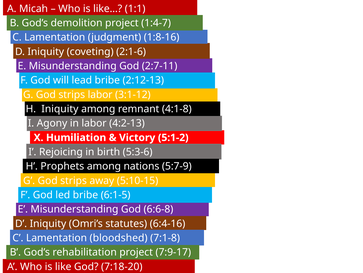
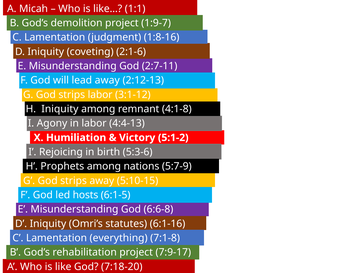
1:4-7: 1:4-7 -> 1:9-7 (156, 23)
lead bribe: bribe -> away (107, 80)
4:2-13: 4:2-13 -> 4:4-13 (127, 123)
led bribe: bribe -> hosts (86, 194)
6:4-16: 6:4-16 -> 6:1-16 (168, 223)
bloodshed: bloodshed -> everything (119, 237)
